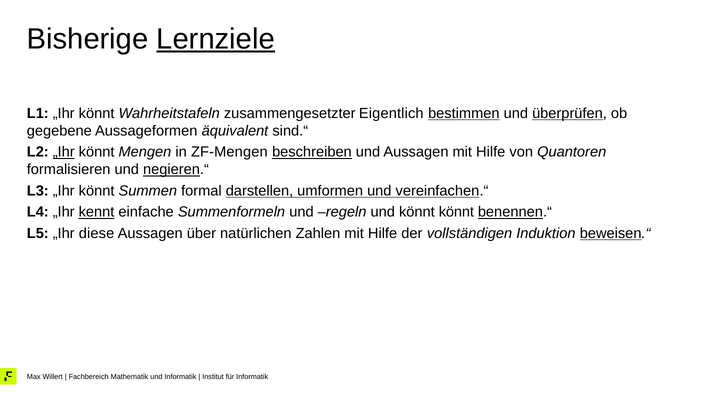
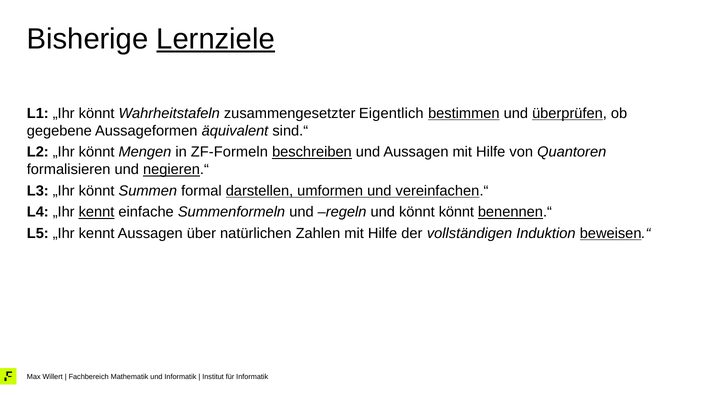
„Ihr underline: present -> none (64, 152)
ZF-Mengen: ZF-Mengen -> ZF-Formeln (229, 152)
L5 „Ihr diese: diese -> kennt (97, 233)
